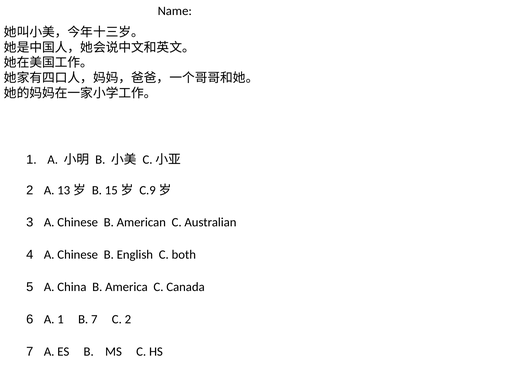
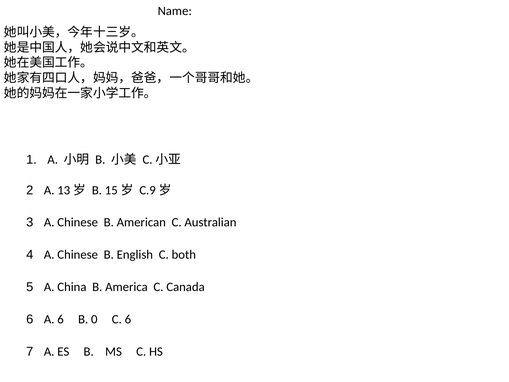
A 1: 1 -> 6 (61, 319)
B 7: 7 -> 0 (94, 319)
C 2: 2 -> 6 (128, 319)
